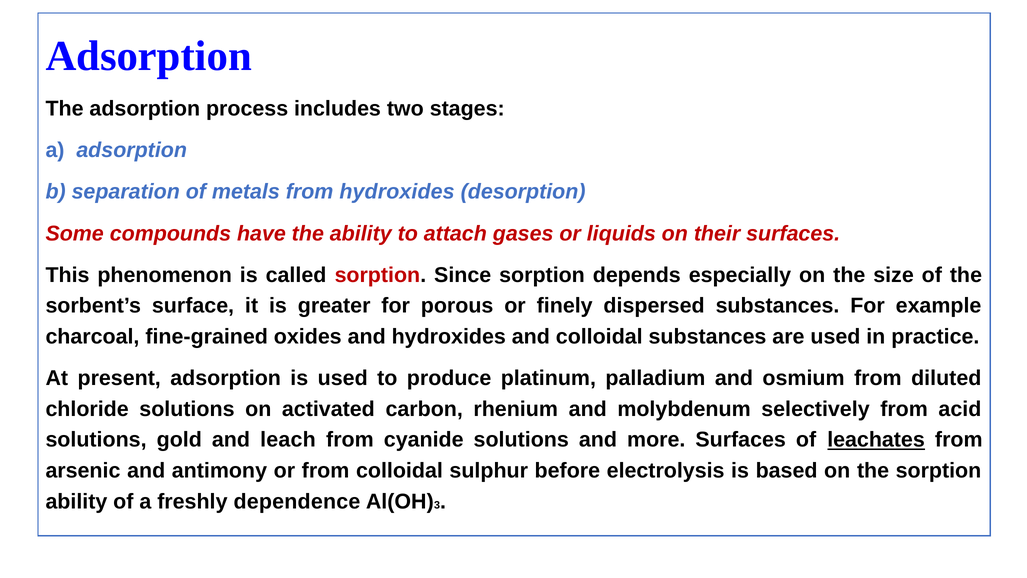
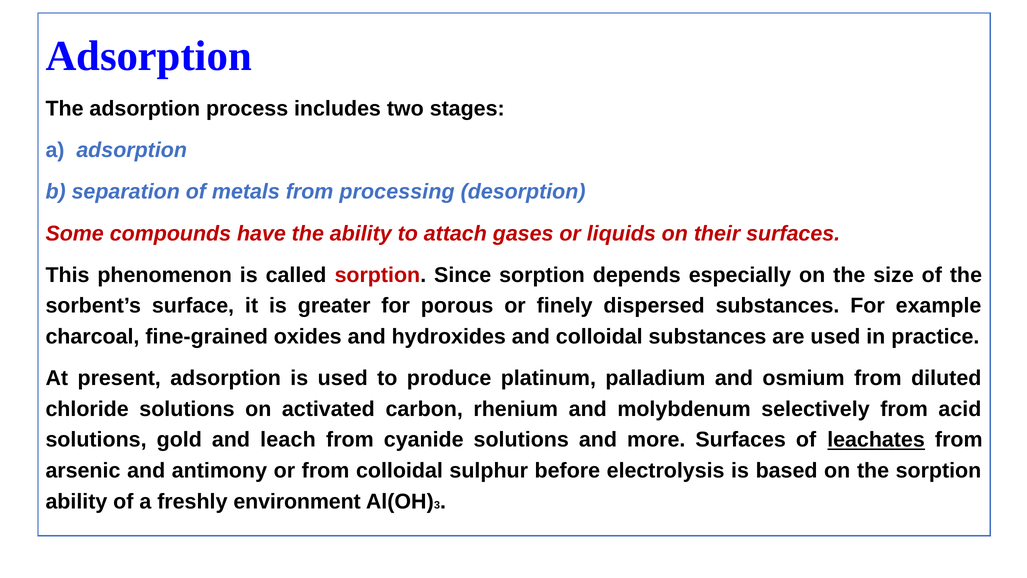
from hydroxides: hydroxides -> processing (397, 192)
dependence: dependence -> environment (297, 501)
